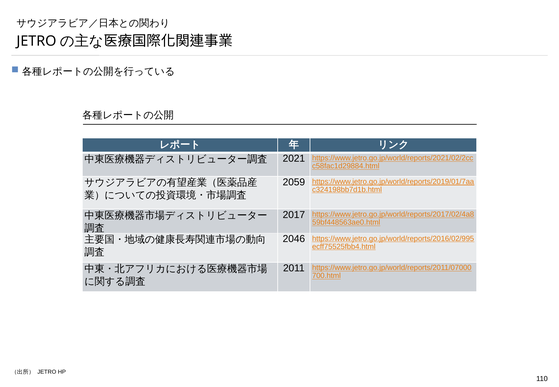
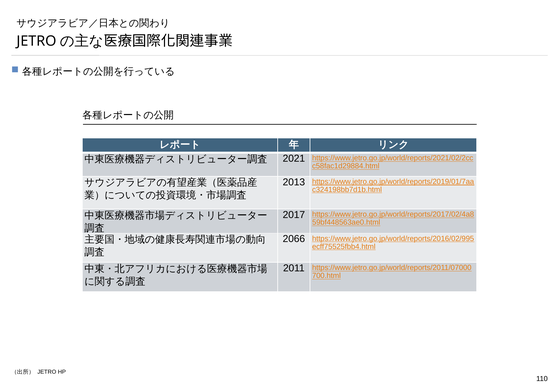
2059: 2059 -> 2013 (294, 182)
2046: 2046 -> 2066 (294, 239)
